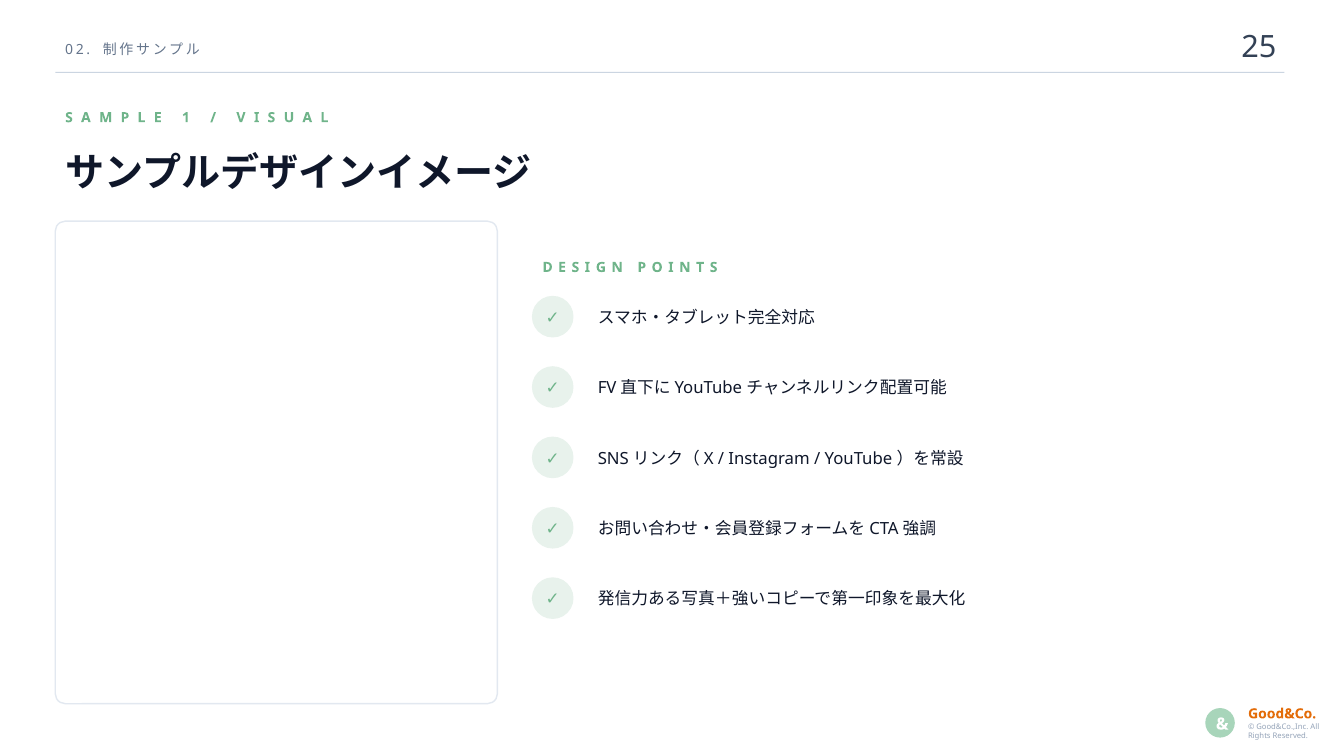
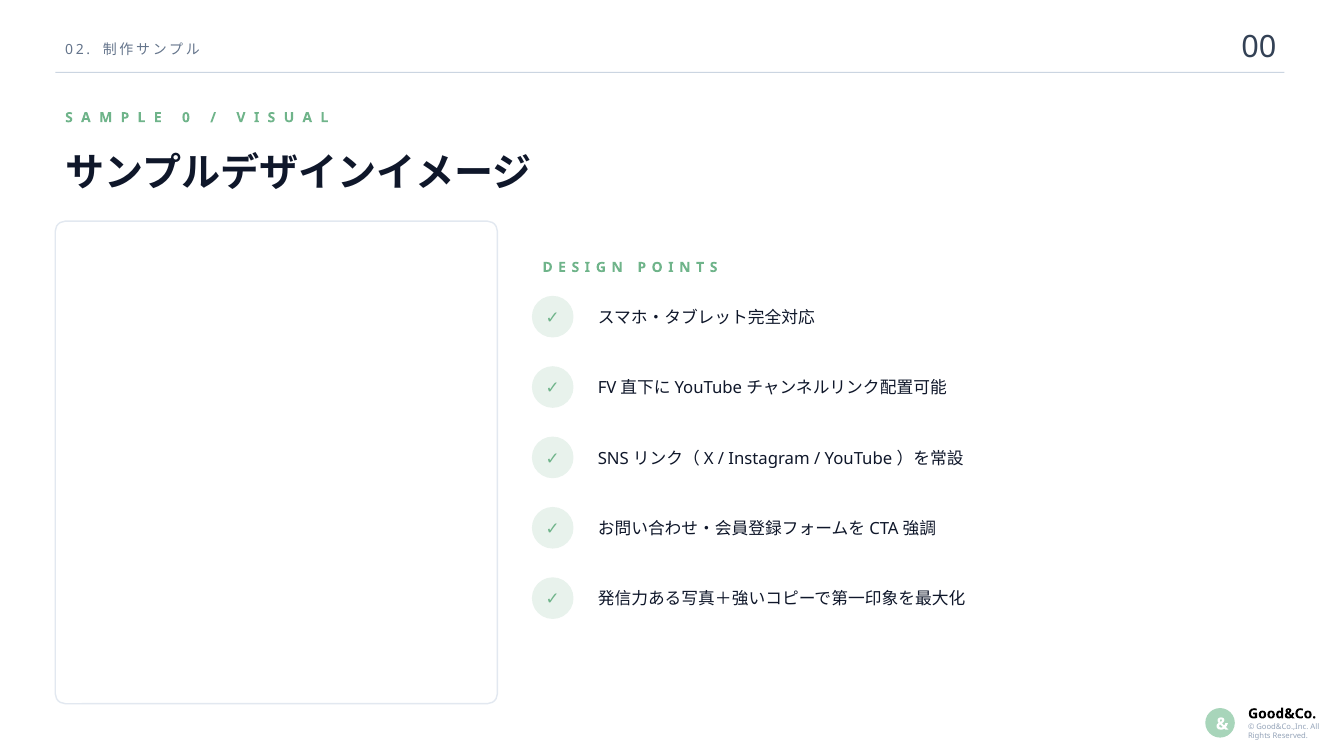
25: 25 -> 00 (1259, 47)
1: 1 -> 0 (186, 118)
Good&Co colour: orange -> black (1282, 713)
